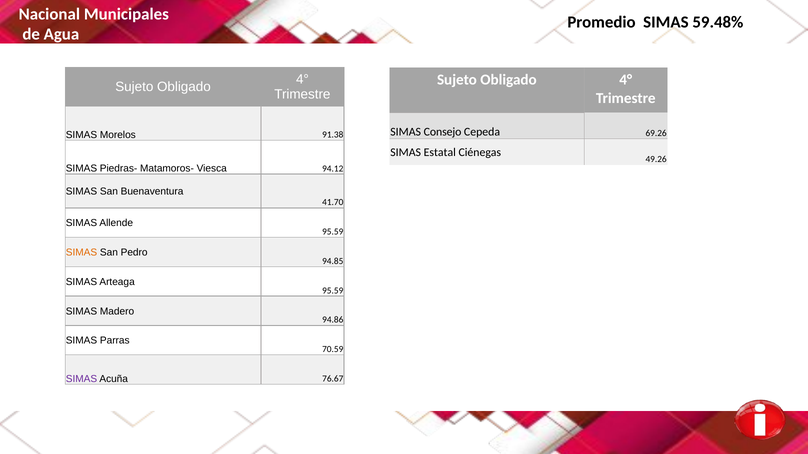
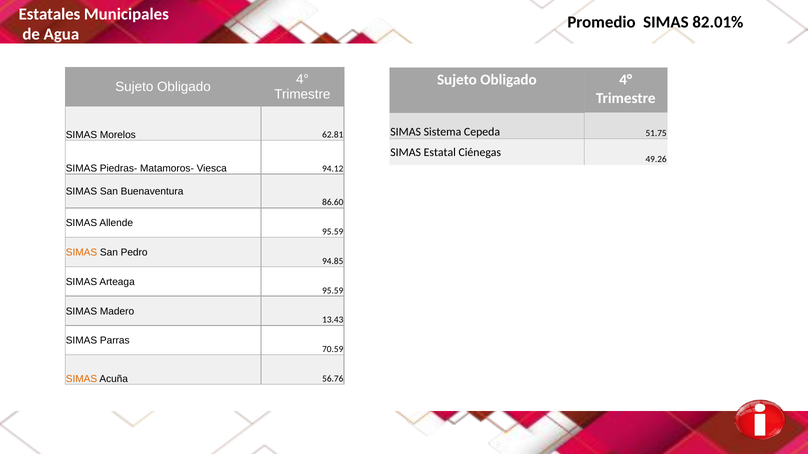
Nacional: Nacional -> Estatales (49, 14)
59.48%: 59.48% -> 82.01% (718, 22)
Consejo: Consejo -> Sistema (442, 132)
69.26: 69.26 -> 51.75 (656, 133)
91.38: 91.38 -> 62.81 (333, 135)
41.70: 41.70 -> 86.60 (333, 203)
94.86: 94.86 -> 13.43 (333, 320)
SIMAS colour: purple -> orange (81, 379)
76.67: 76.67 -> 56.76 (333, 379)
